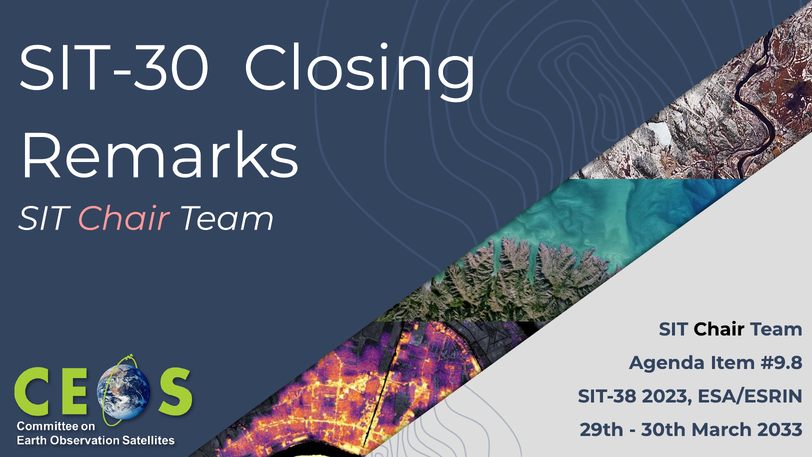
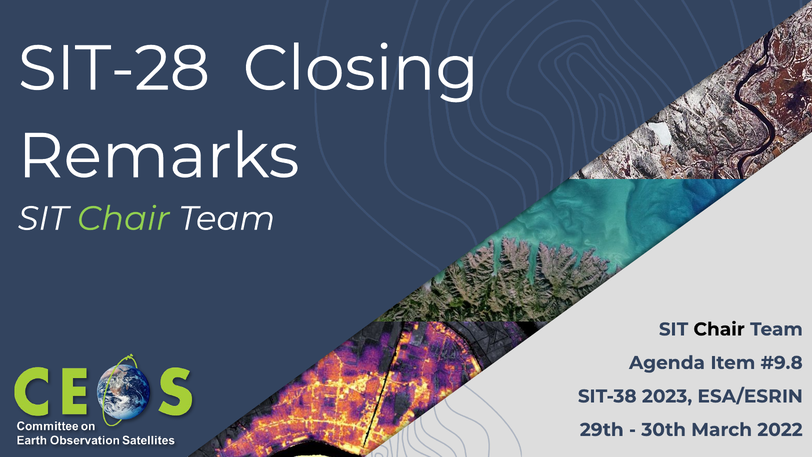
SIT-30: SIT-30 -> SIT-28 (114, 69)
Chair colour: pink -> light green (123, 219)
2033: 2033 -> 2022 (780, 430)
